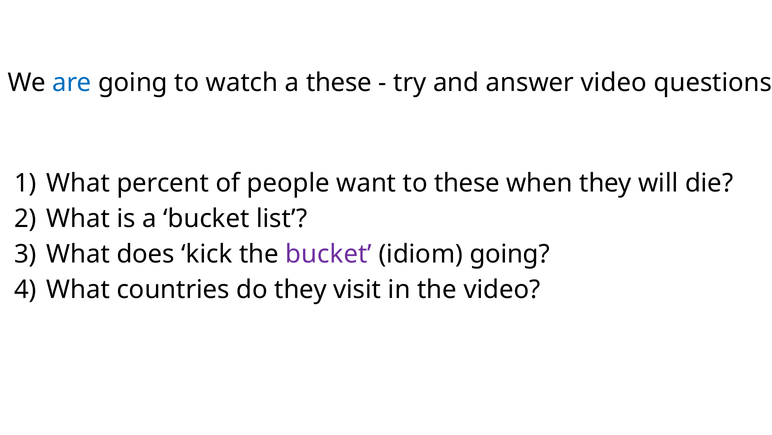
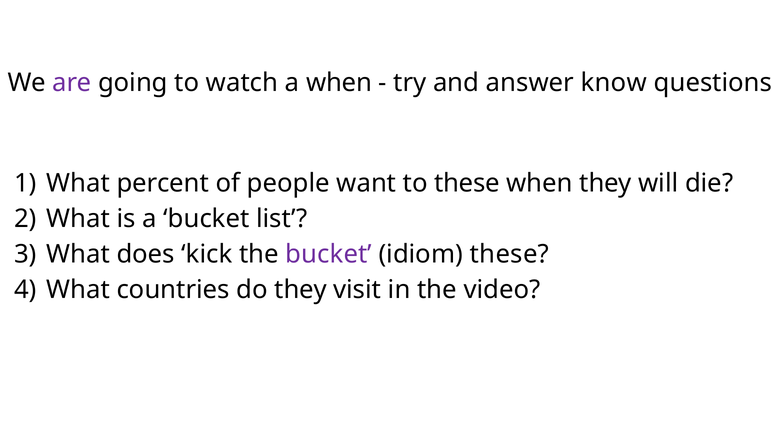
are colour: blue -> purple (72, 83)
a these: these -> when (339, 83)
answer video: video -> know (614, 83)
idiom going: going -> these (509, 254)
